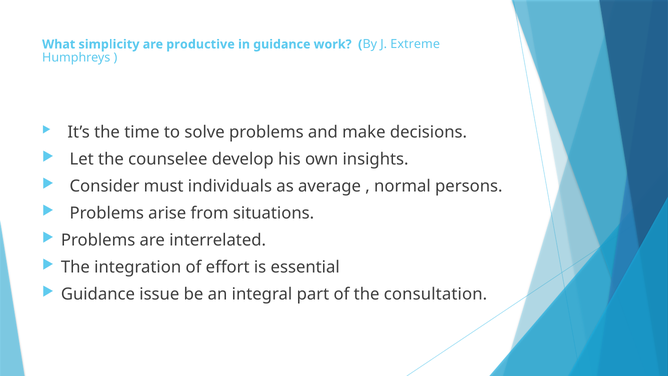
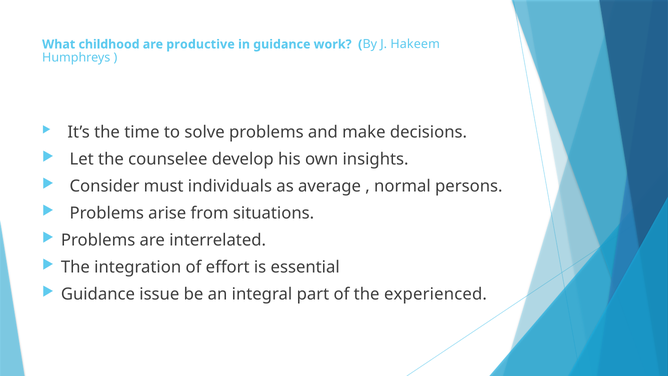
simplicity: simplicity -> childhood (109, 44)
Extreme: Extreme -> Hakeem (415, 44)
consultation: consultation -> experienced (436, 294)
